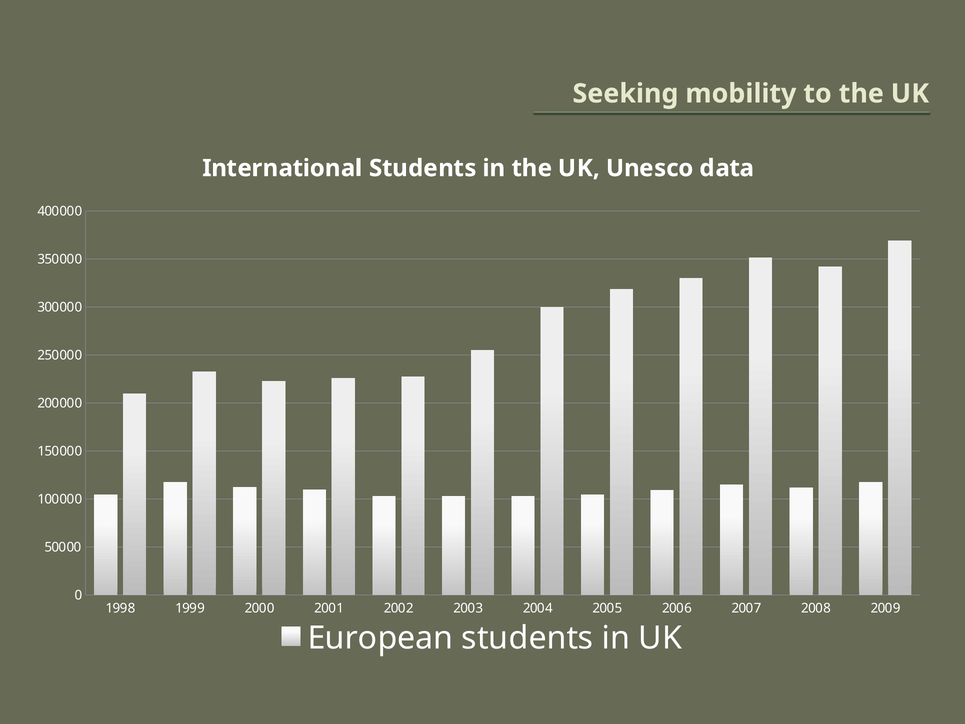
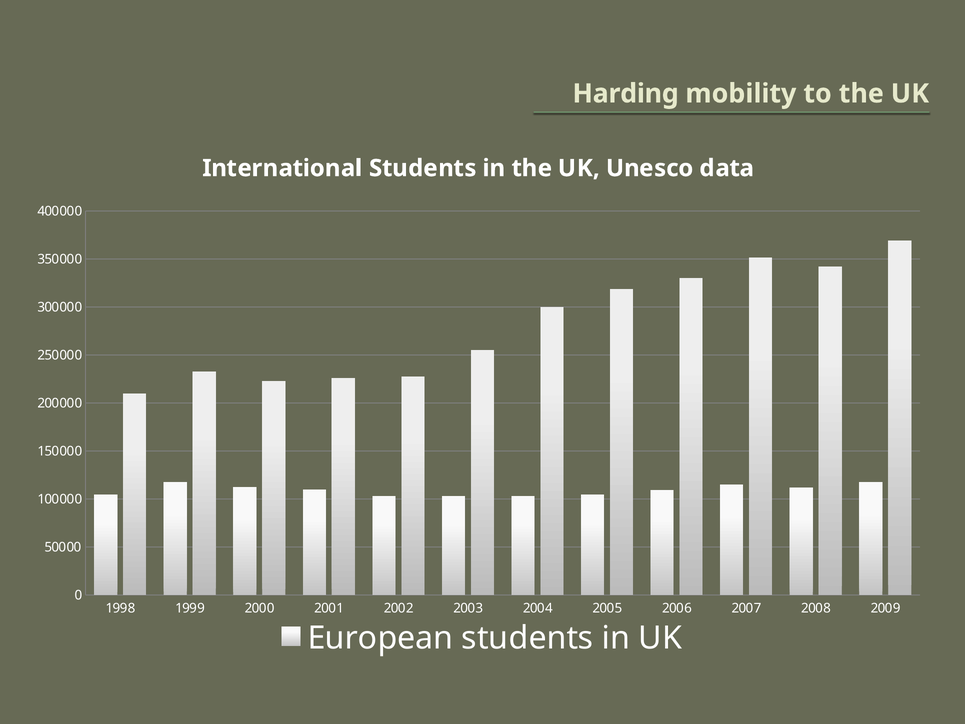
Seeking: Seeking -> Harding (626, 94)
